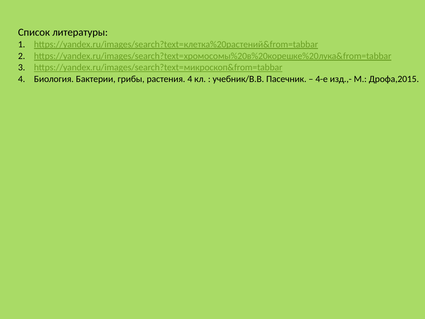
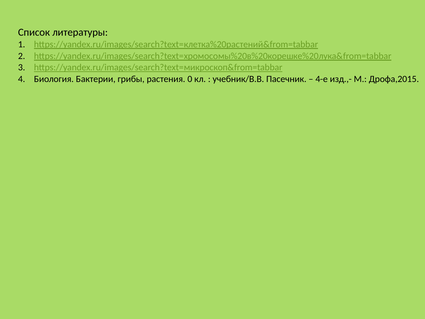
растения 4: 4 -> 0 (190, 79)
